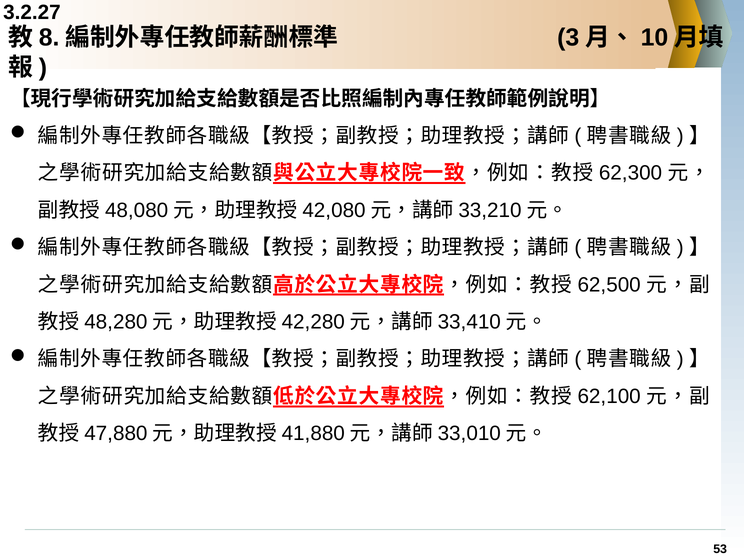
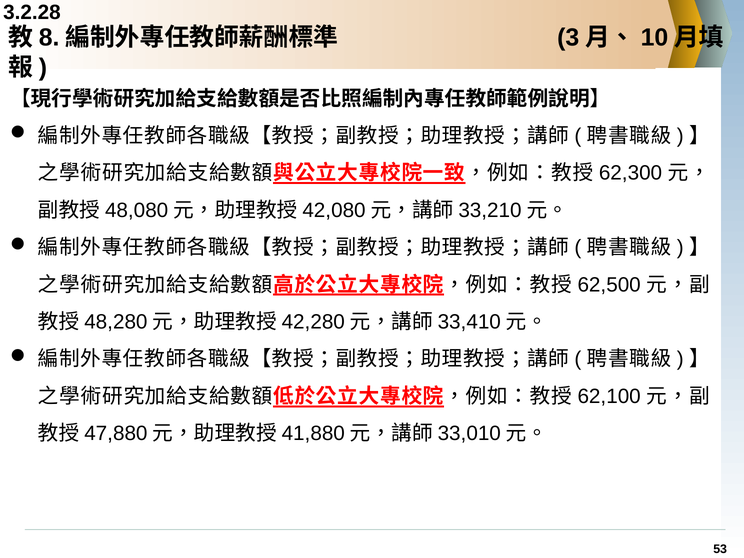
3.2.27: 3.2.27 -> 3.2.28 (32, 13)
